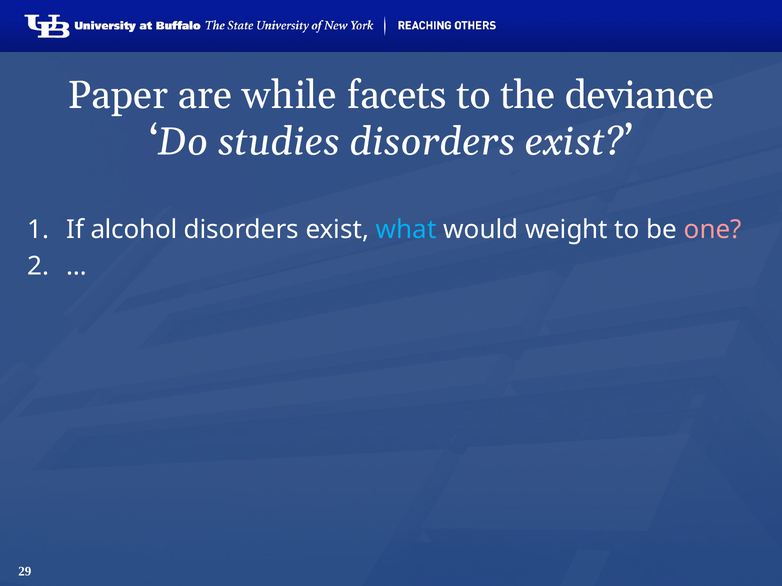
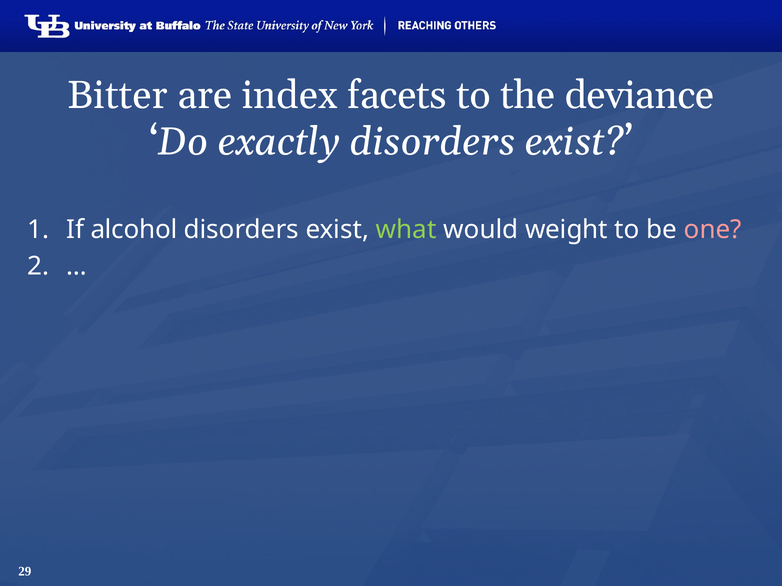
Paper: Paper -> Bitter (118, 95)
while: while -> index (290, 95)
studies: studies -> exactly (279, 142)
what colour: light blue -> light green (406, 230)
